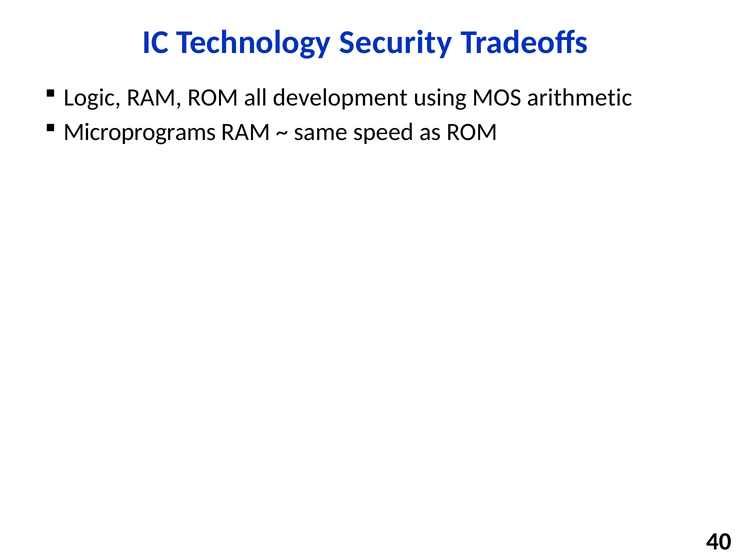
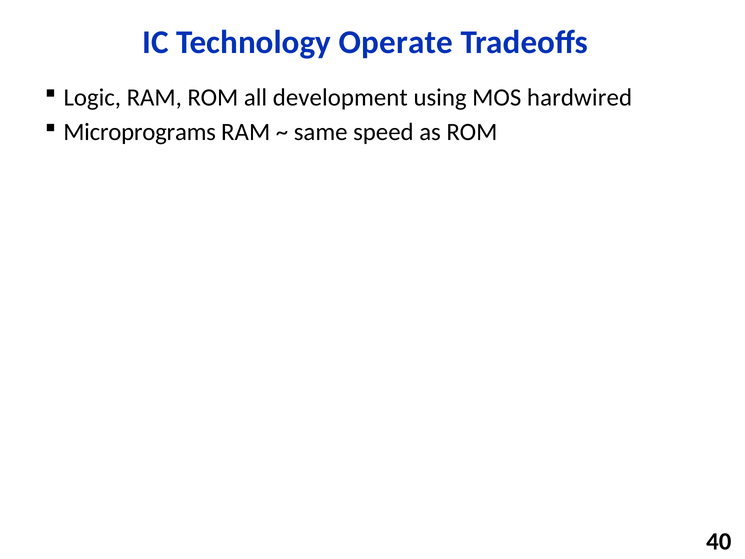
Security: Security -> Operate (396, 42)
arithmetic: arithmetic -> hardwired (580, 98)
